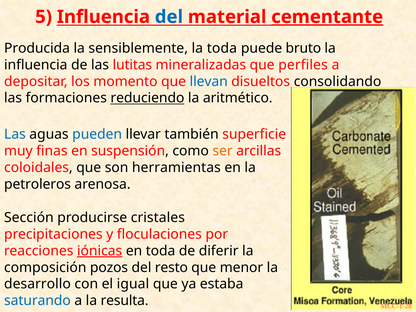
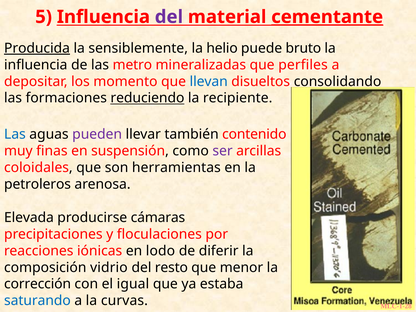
del colour: blue -> purple (169, 17)
Producida underline: none -> present (37, 48)
la toda: toda -> helio (222, 48)
lutitas: lutitas -> metro (132, 65)
aritmético: aritmético -> recipiente (238, 98)
pueden colour: blue -> purple (97, 134)
superficie: superficie -> contenido (254, 134)
ser colour: orange -> purple (223, 151)
Sección: Sección -> Elevada (29, 218)
cristales: cristales -> cámaras (158, 218)
iónicas underline: present -> none (100, 251)
en toda: toda -> lodo (160, 251)
pozos: pozos -> vidrio (109, 267)
desarrollo: desarrollo -> corrección (38, 284)
resulta: resulta -> curvas (124, 301)
